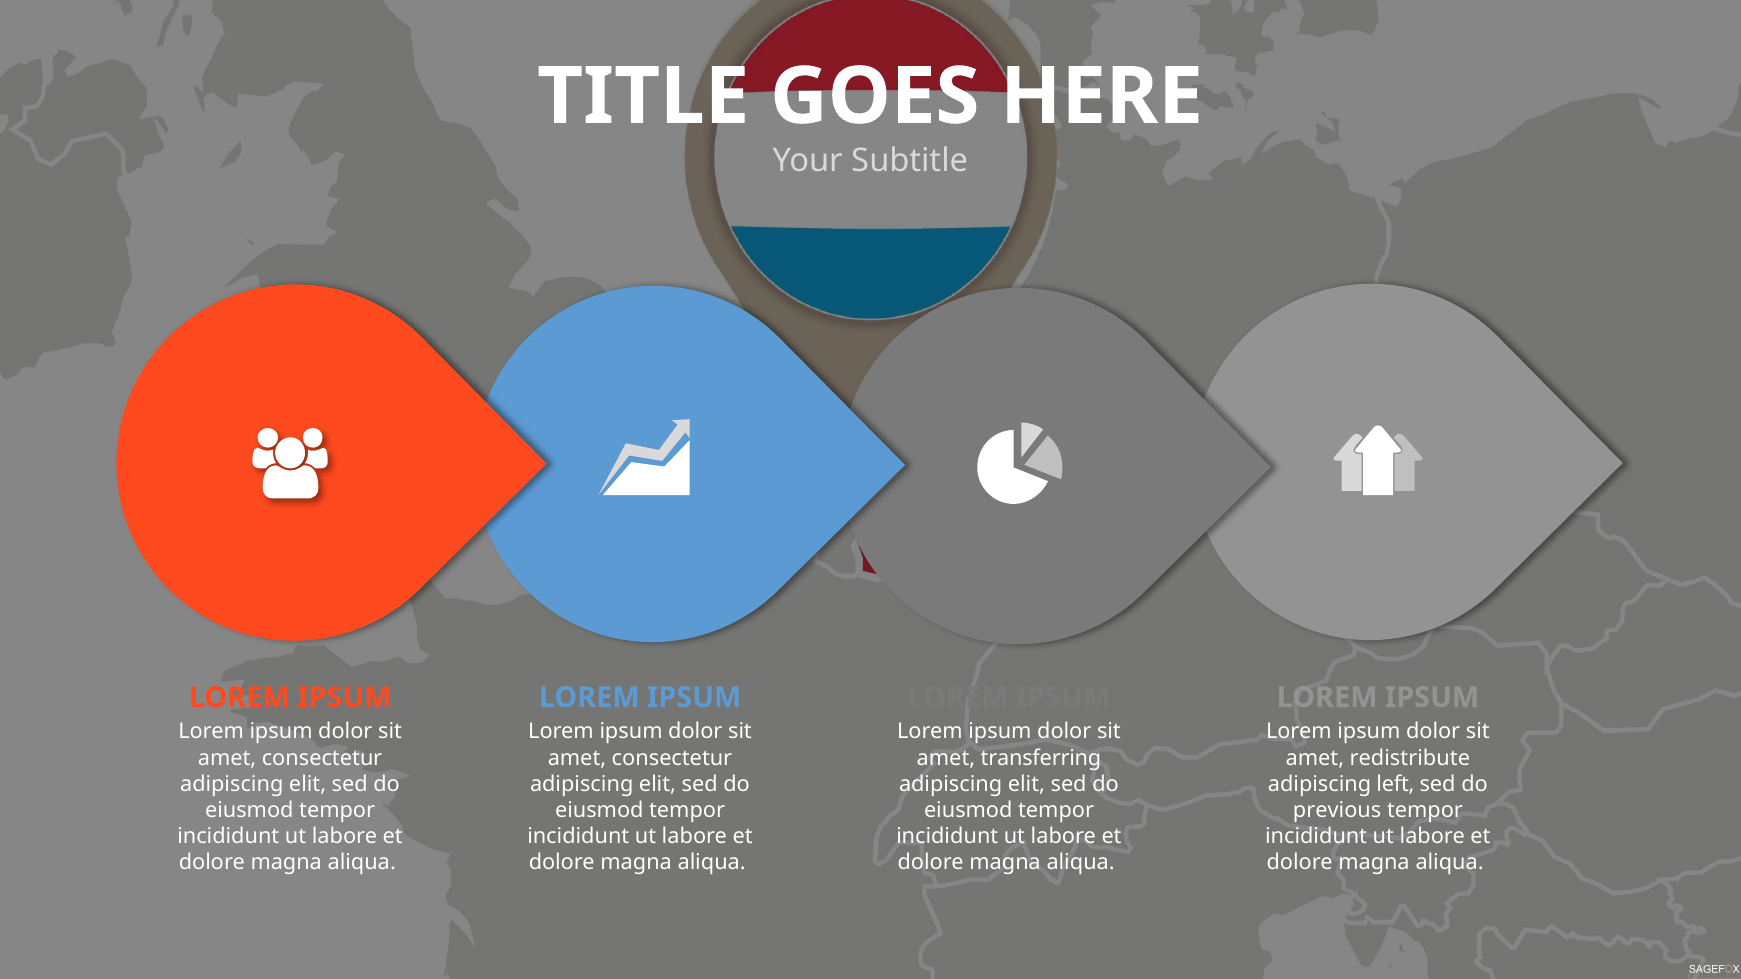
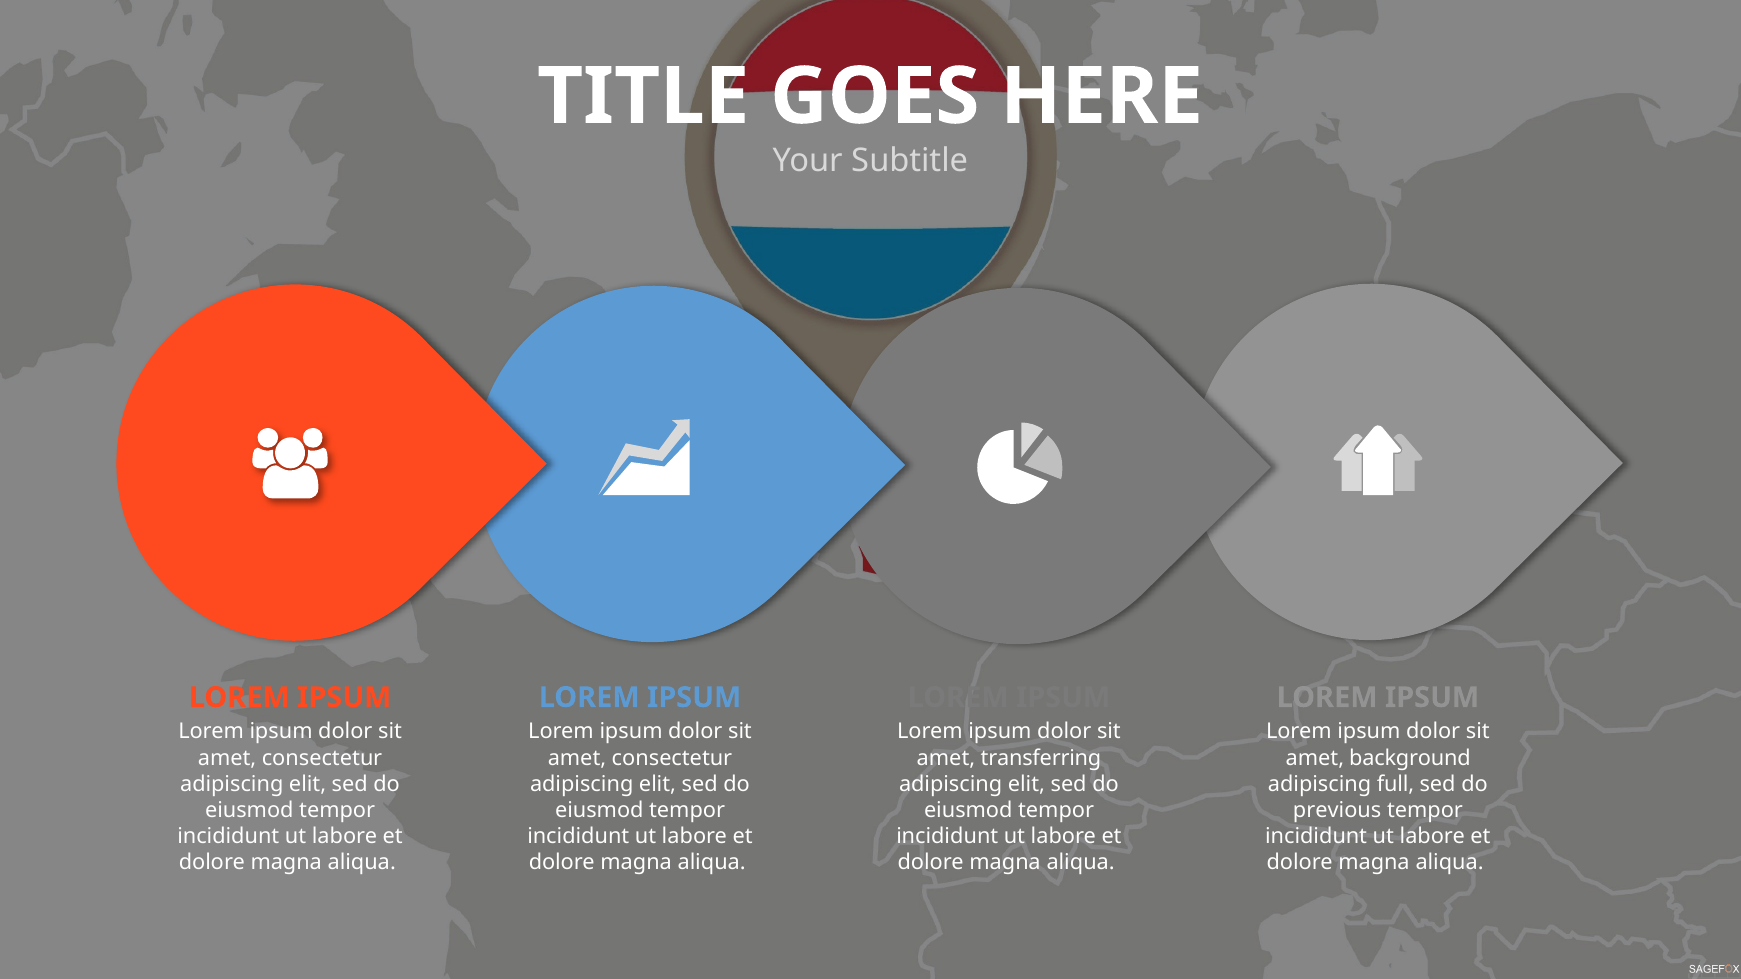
redistribute: redistribute -> background (1410, 758)
left: left -> full (1395, 784)
